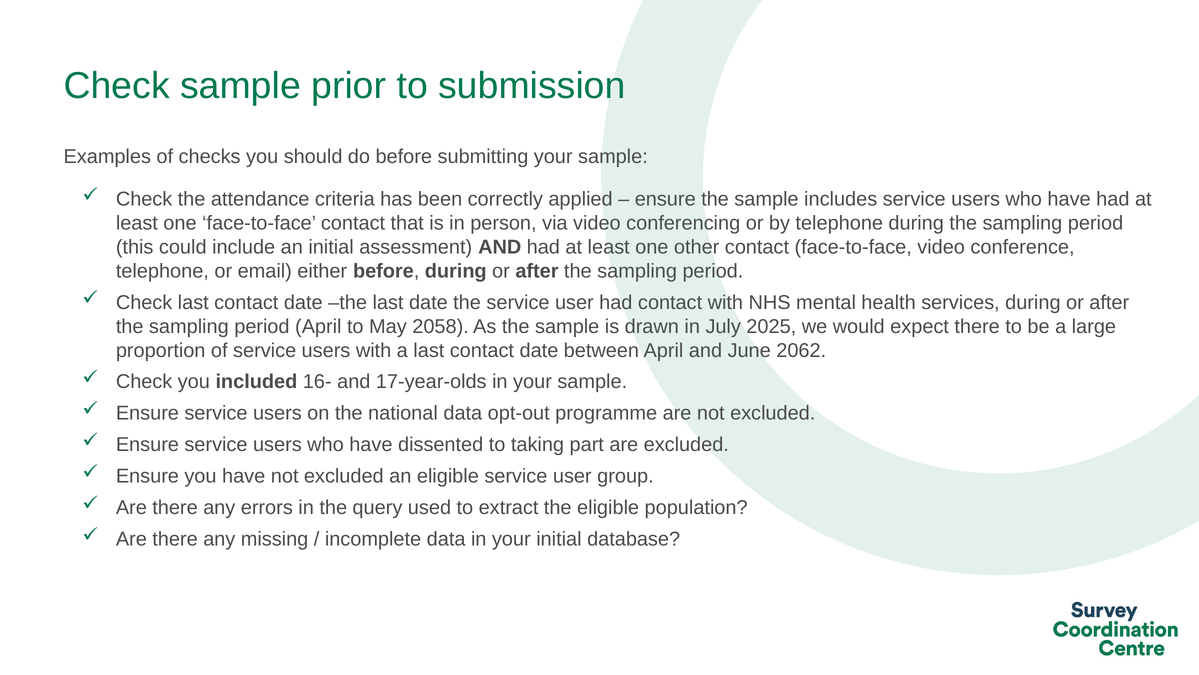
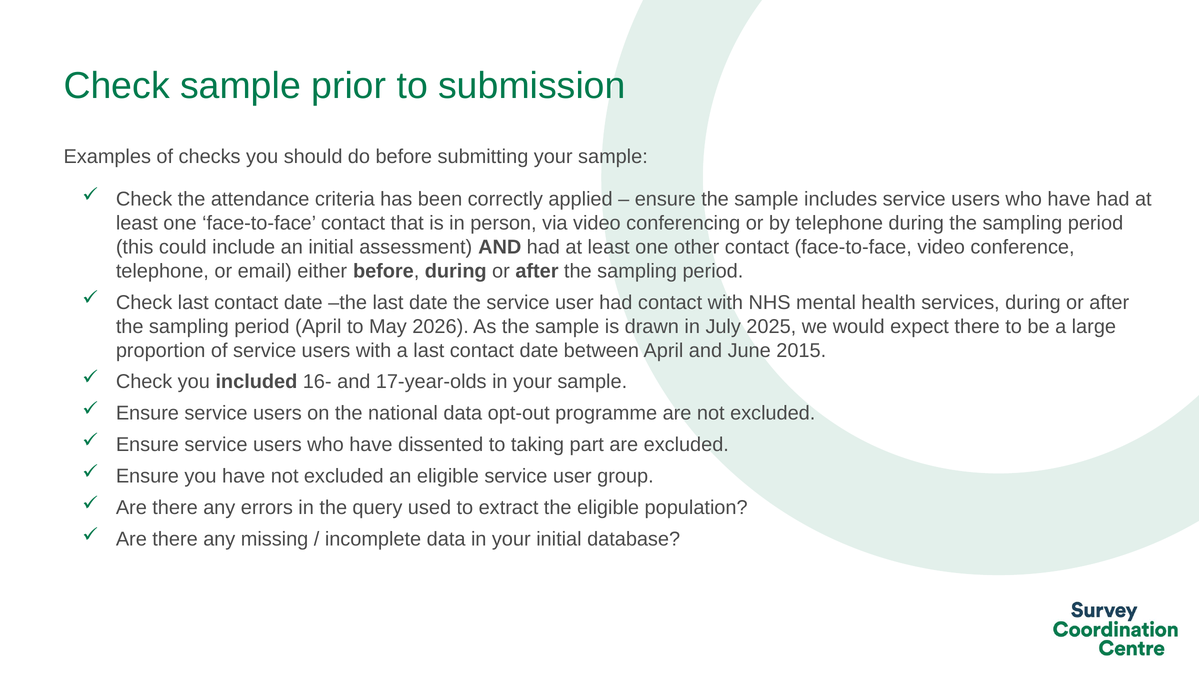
2058: 2058 -> 2026 (441, 326)
2062: 2062 -> 2015 (801, 350)
